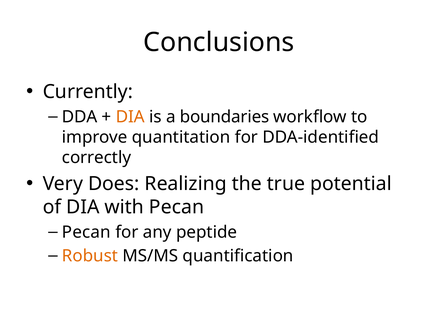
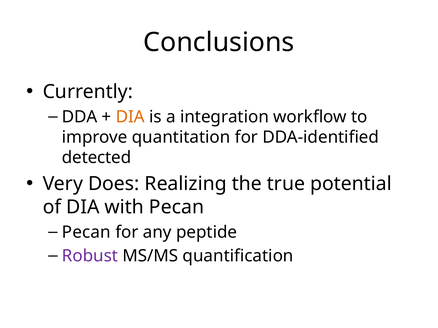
boundaries: boundaries -> integration (225, 117)
correctly: correctly -> detected (97, 158)
Robust colour: orange -> purple (90, 256)
